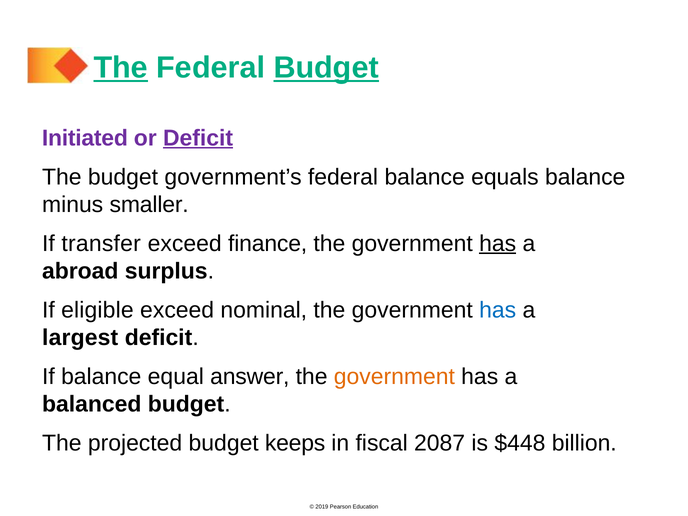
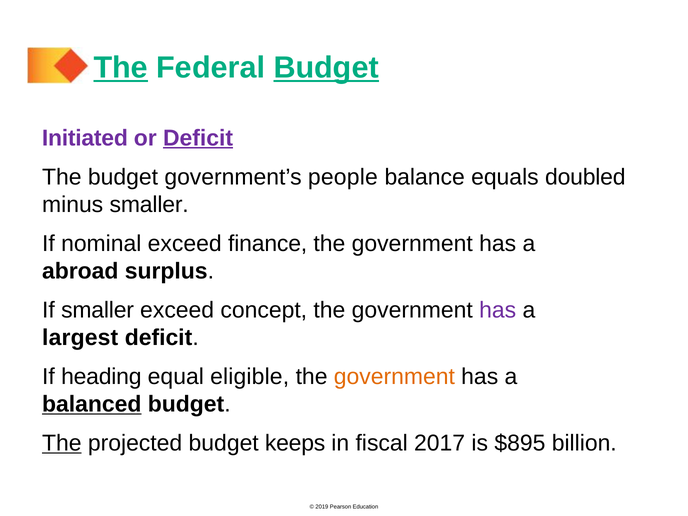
government’s federal: federal -> people (343, 177)
equals balance: balance -> doubled (585, 177)
transfer: transfer -> nominal (101, 244)
has underline: present -> none (498, 244)
If eligible: eligible -> smaller (98, 310)
nominal: nominal -> concept (264, 310)
has colour: blue -> purple (498, 310)
If balance: balance -> heading (101, 377)
answer: answer -> eligible (250, 377)
balanced underline: none -> present (92, 404)
The underline: none -> present (62, 443)
2087: 2087 -> 2017 (440, 443)
$448: $448 -> $895 (520, 443)
